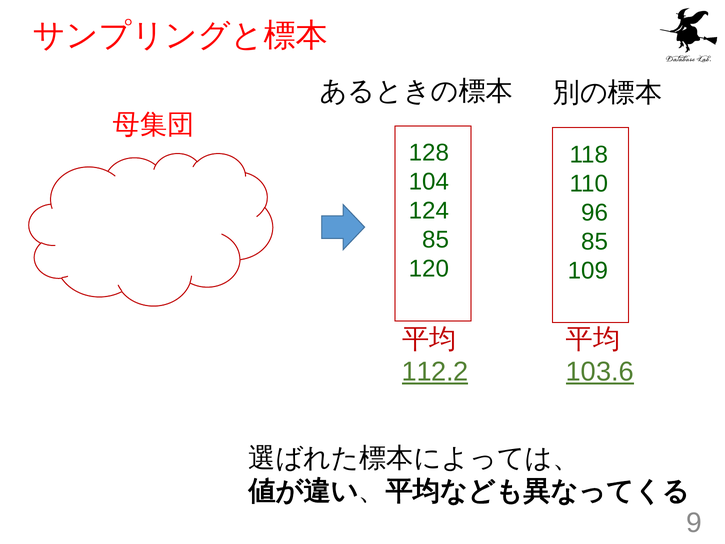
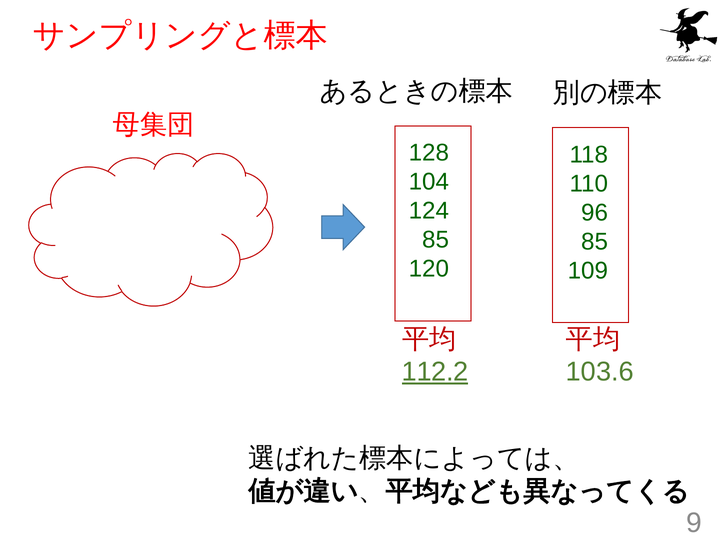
103.6 underline: present -> none (600, 372)
